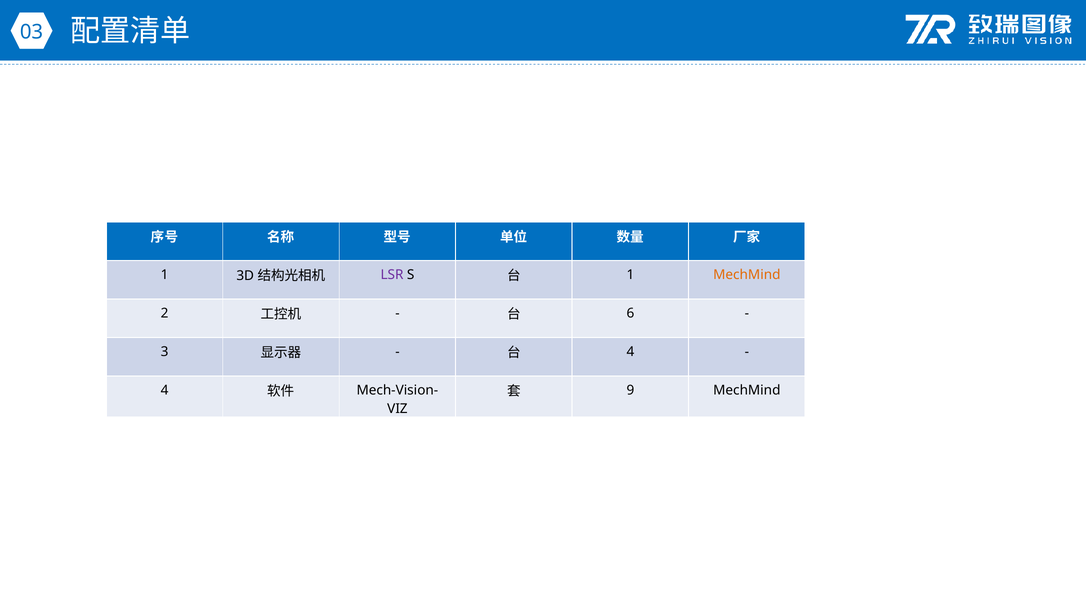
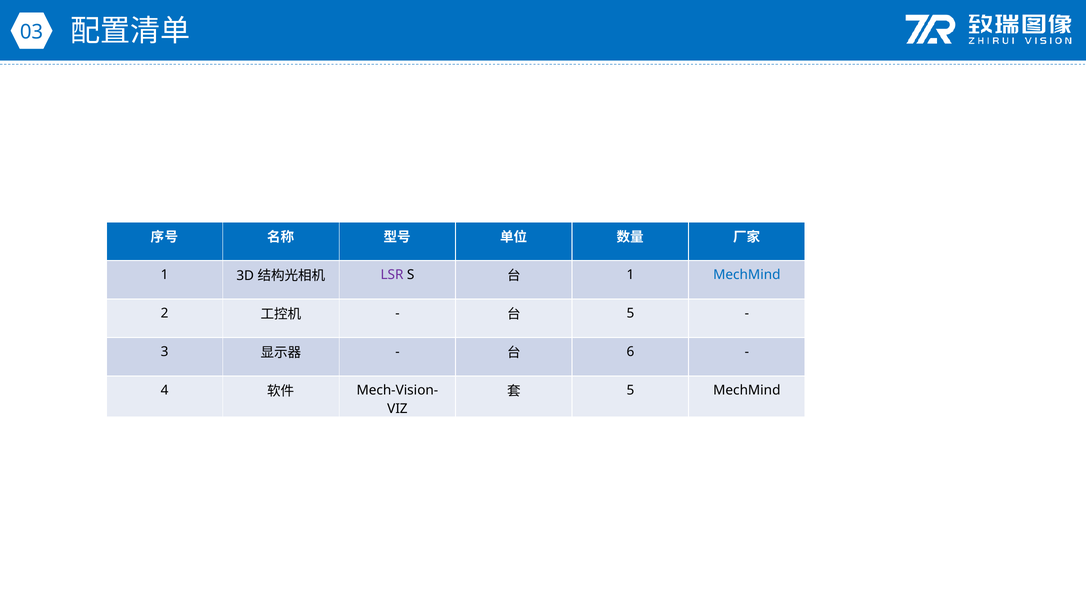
MechMind colour: orange -> blue (747, 275)
6: 6 -> 5 (630, 313)
4: 4 -> 6 (630, 352)
9: 9 -> 5 (630, 390)
